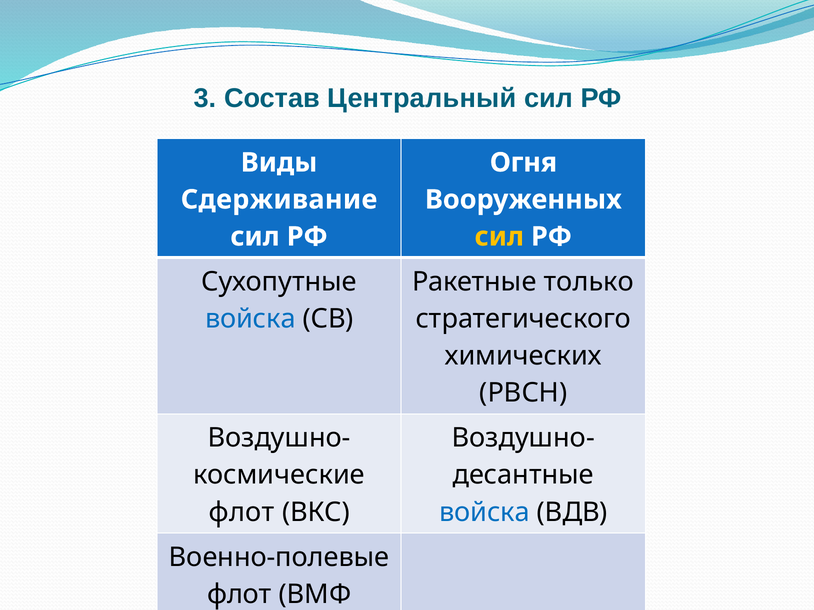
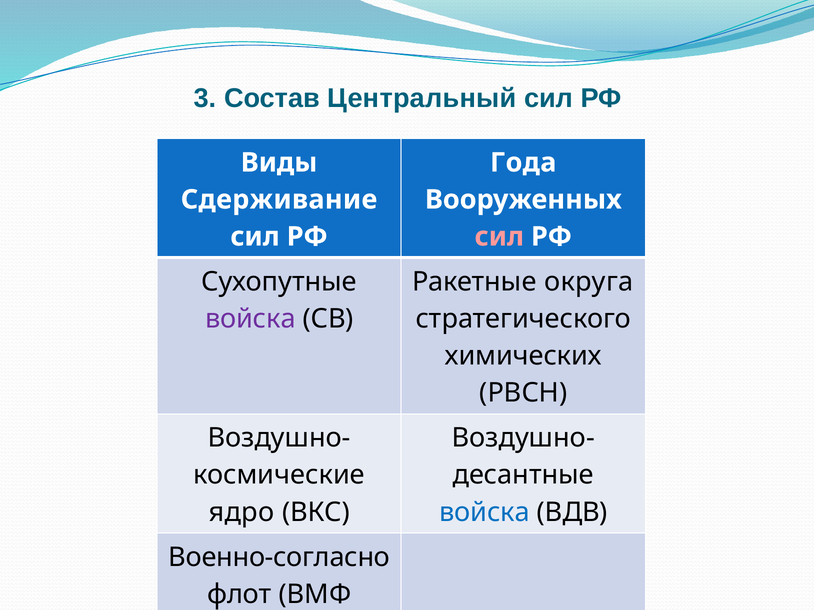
Огня: Огня -> Года (523, 163)
сил colour: yellow -> pink (499, 237)
только: только -> округа (589, 282)
войска colour: blue -> purple (250, 319)
флот: флот -> ядро (242, 512)
Военно-полевые: Военно-полевые -> Военно-согласно (279, 558)
